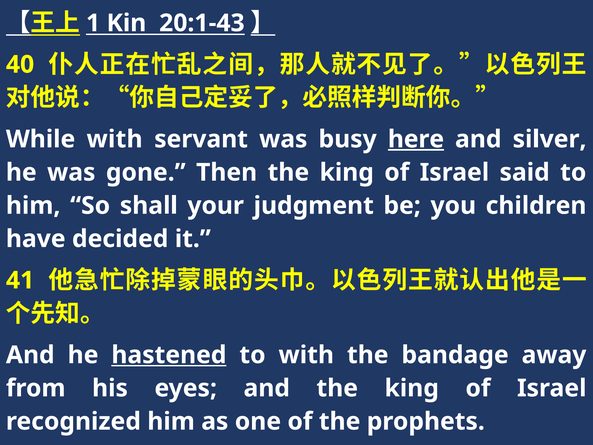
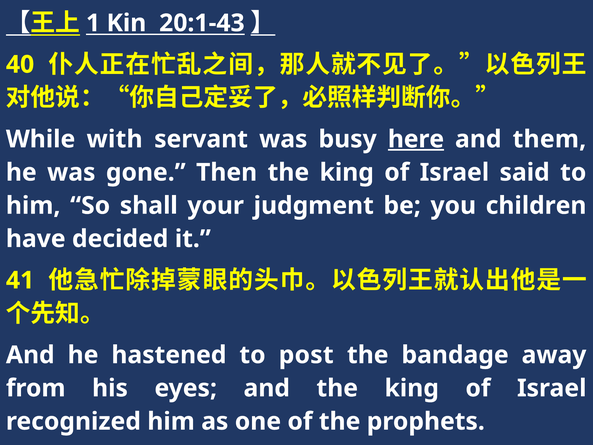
silver: silver -> them (549, 139)
hastened underline: present -> none (169, 355)
to with: with -> post (306, 355)
